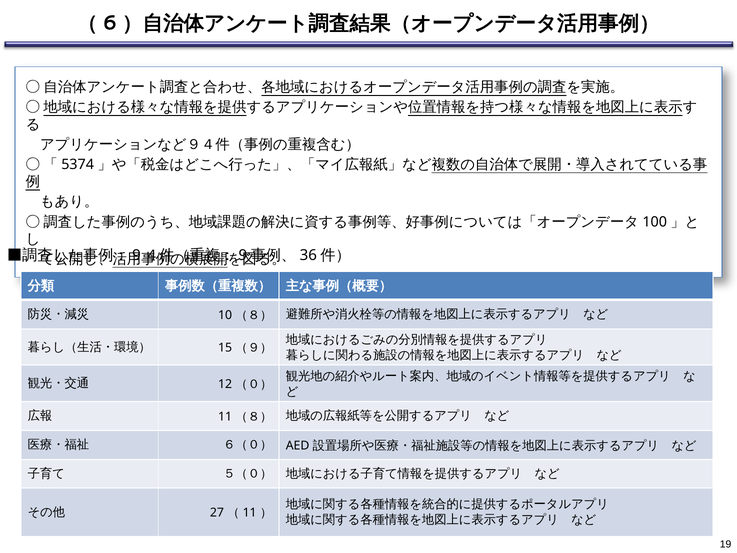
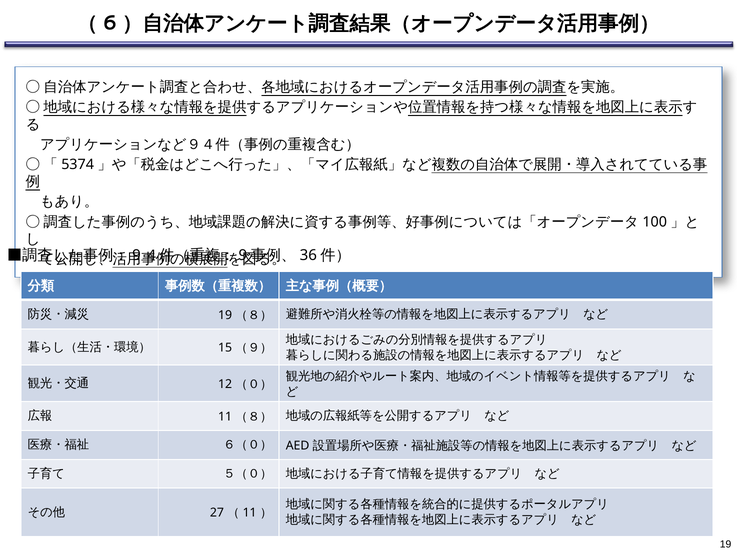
10: 10 -> 19 (225, 315)
